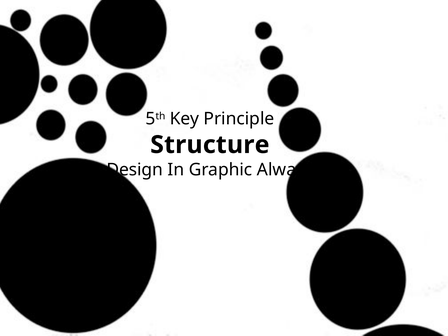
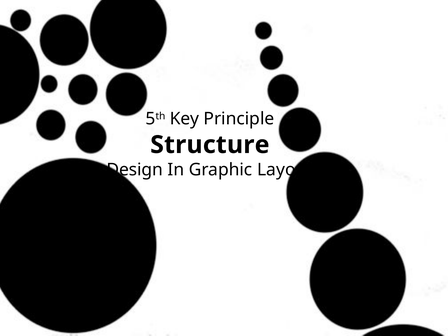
Always: Always -> Layout (285, 170)
